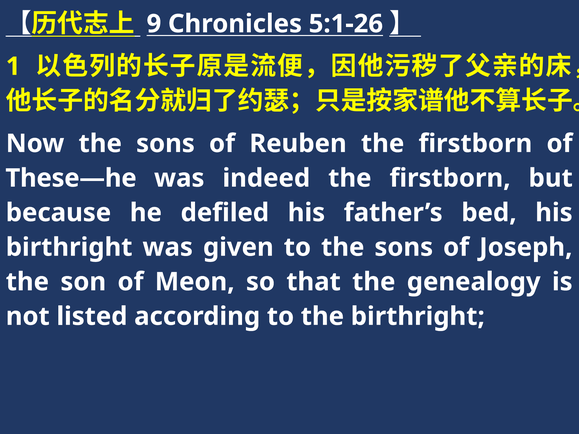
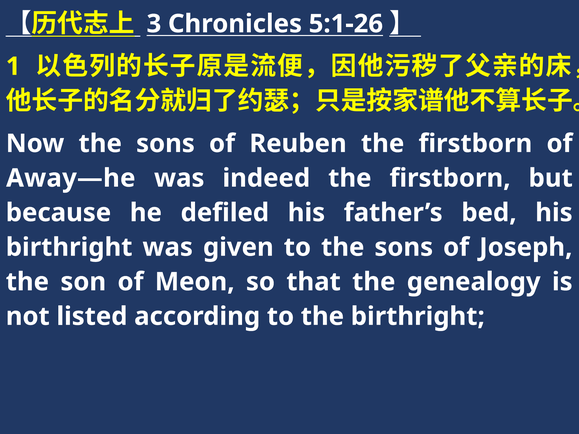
9: 9 -> 3 (154, 24)
These—he: These—he -> Away—he (71, 178)
